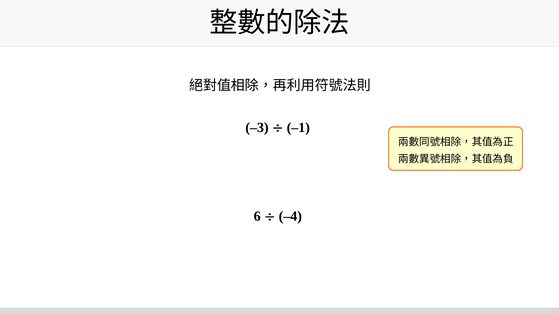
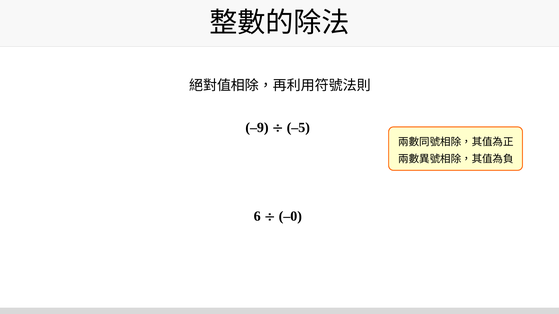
–3: –3 -> –9 (257, 128)
–1: –1 -> –5 (298, 128)
–4: –4 -> –0 (290, 217)
